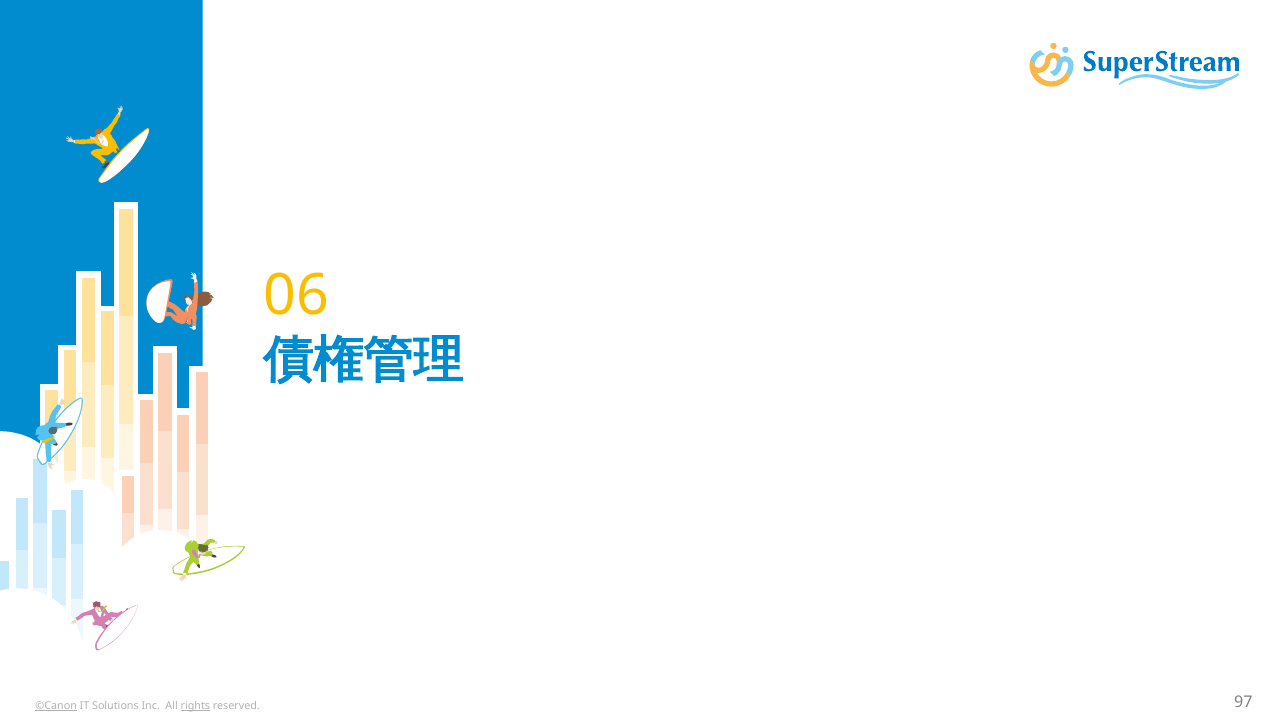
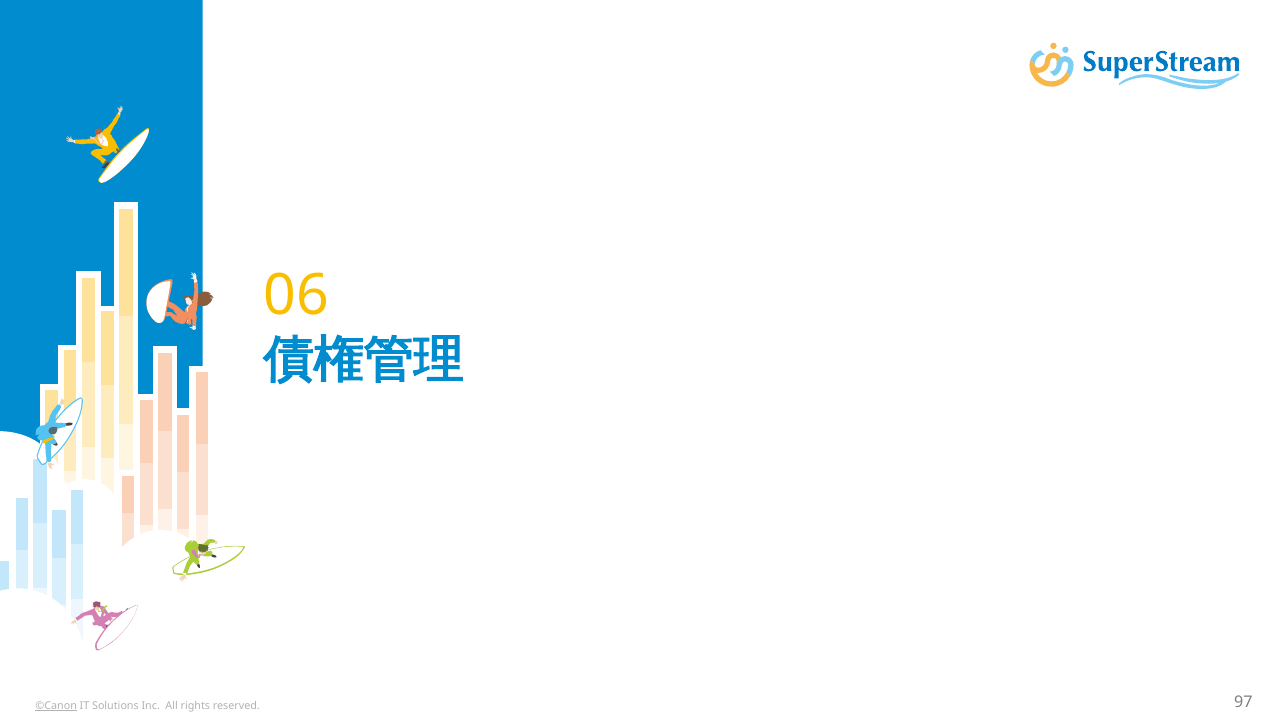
rights underline: present -> none (195, 706)
